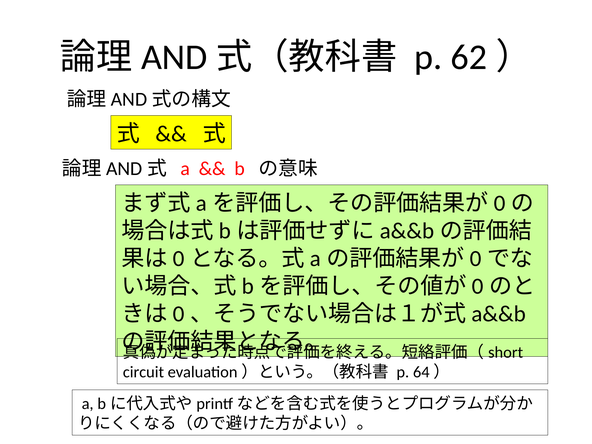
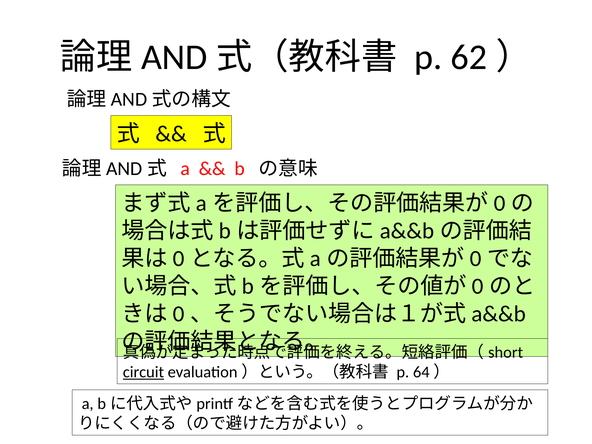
circuit underline: none -> present (143, 372)
